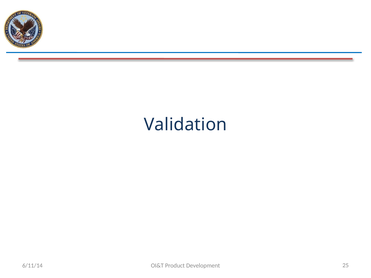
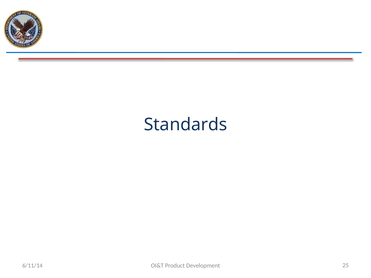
Validation: Validation -> Standards (186, 125)
